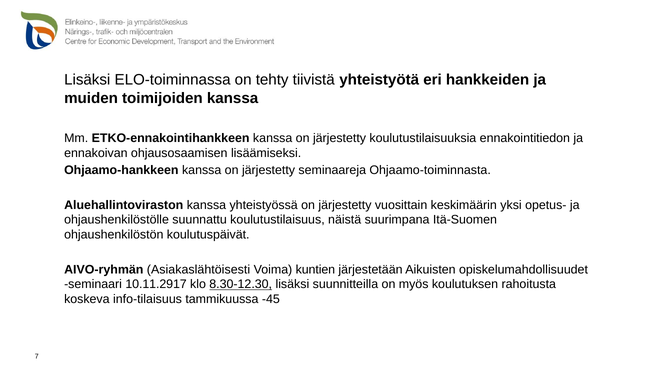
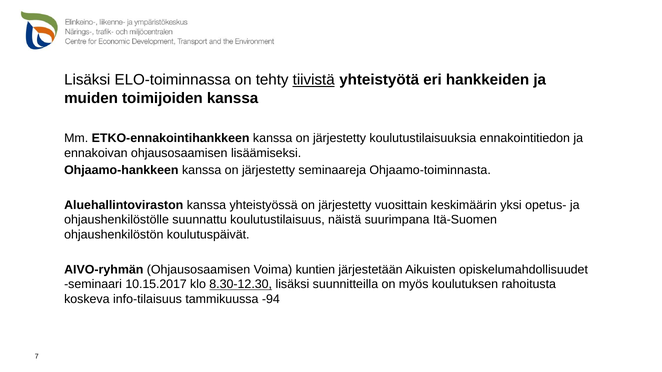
tiivistä underline: none -> present (314, 80)
AIVO-ryhmän Asiakaslähtöisesti: Asiakaslähtöisesti -> Ohjausosaamisen (199, 270)
10.11.2917: 10.11.2917 -> 10.15.2017 (156, 285)
-45: -45 -> -94 (271, 300)
